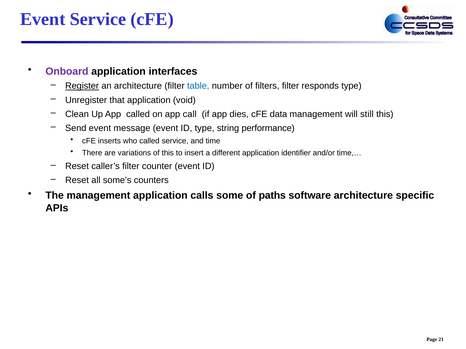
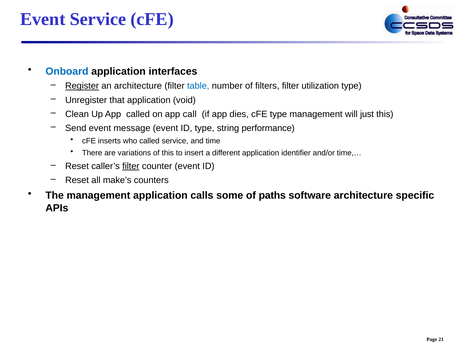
Onboard colour: purple -> blue (67, 71)
responds: responds -> utilization (320, 86)
cFE data: data -> type (278, 114)
still: still -> just (367, 114)
filter underline: none -> present (131, 166)
some’s: some’s -> make’s (117, 180)
